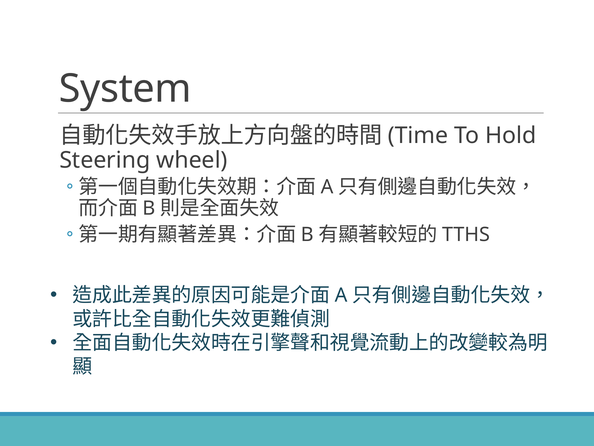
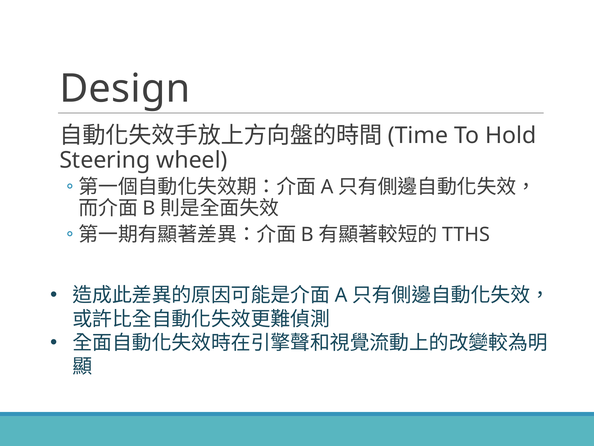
System: System -> Design (125, 89)
